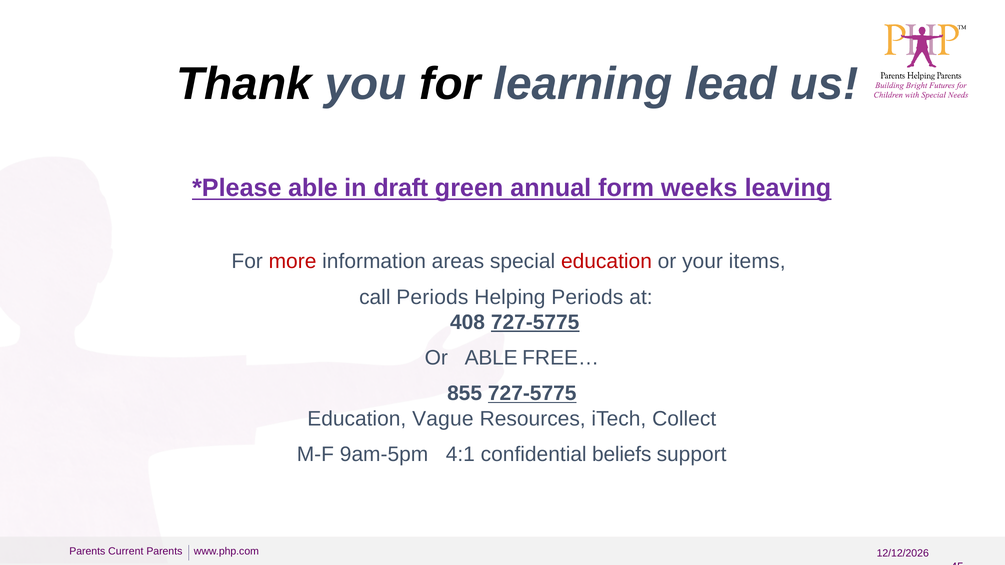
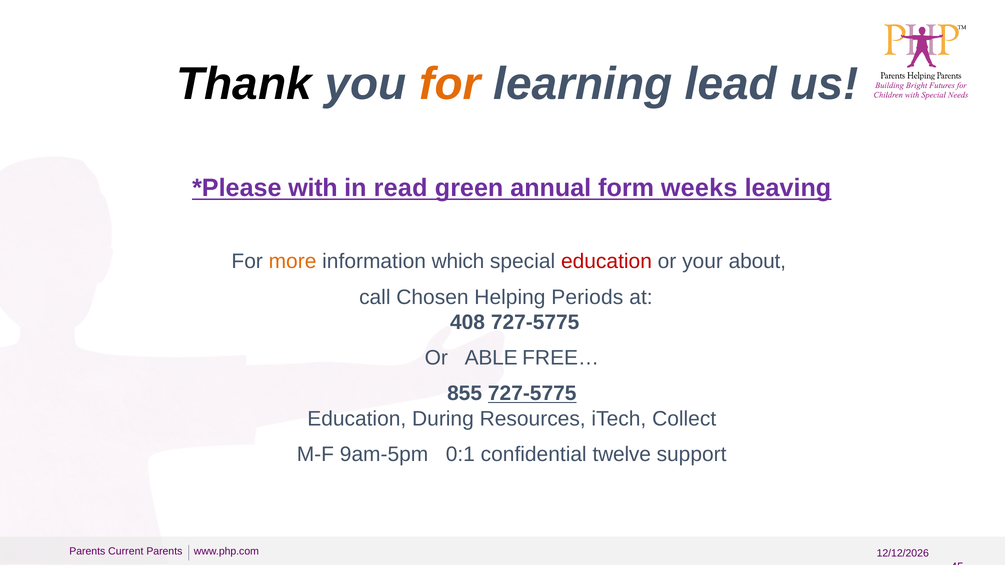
for colour: black -> orange (450, 84)
able: able -> with (313, 188)
draft: draft -> read (401, 188)
more colour: red -> orange (293, 262)
areas: areas -> which (458, 262)
items: items -> about (757, 262)
call Periods: Periods -> Chosen (432, 297)
727-5775 underline: present -> none (535, 322)
Vague: Vague -> During (443, 419)
4:1: 4:1 -> 0:1 (460, 455)
beliefs: beliefs -> twelve (622, 455)
